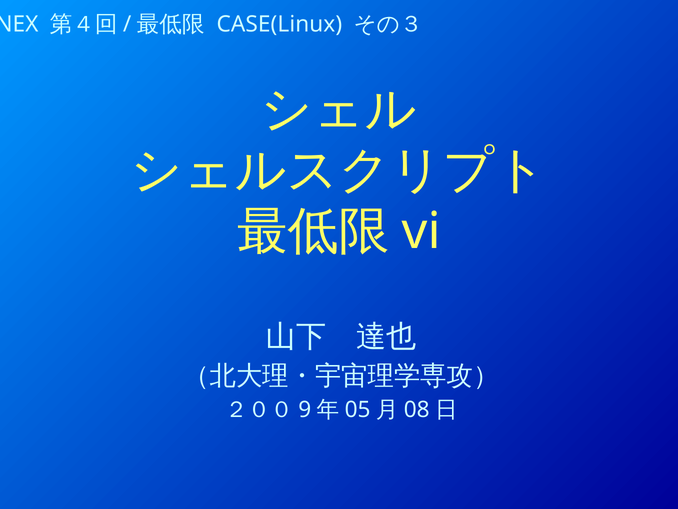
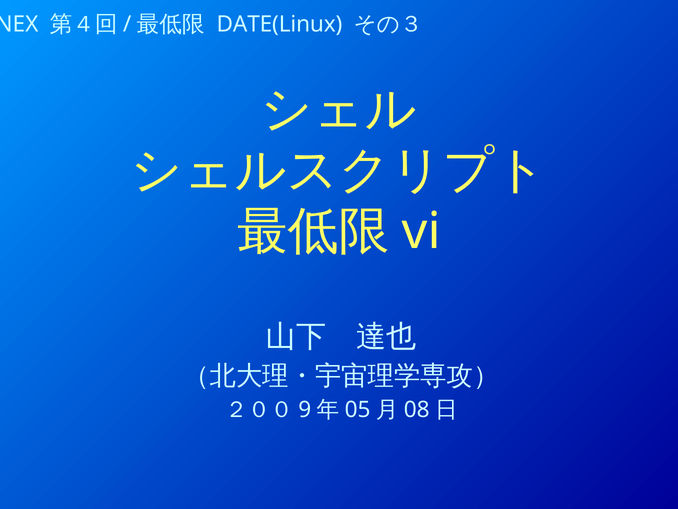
CASE(Linux: CASE(Linux -> DATE(Linux (280, 24)
